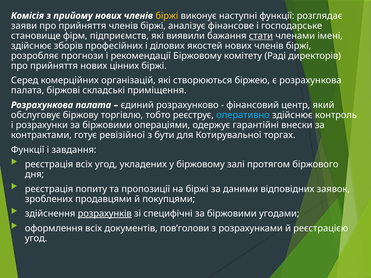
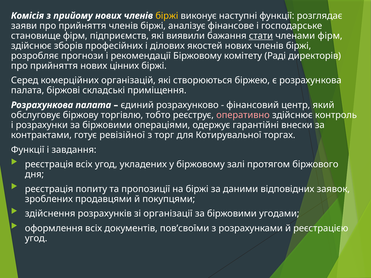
членами імені: імені -> фірм (330, 36)
оперативно colour: light blue -> pink (243, 115)
бути: бути -> торг (164, 135)
розрахунків underline: present -> none (105, 214)
специфічні: специфічні -> організації (168, 214)
пов’голови: пов’голови -> пов’своїми (185, 228)
